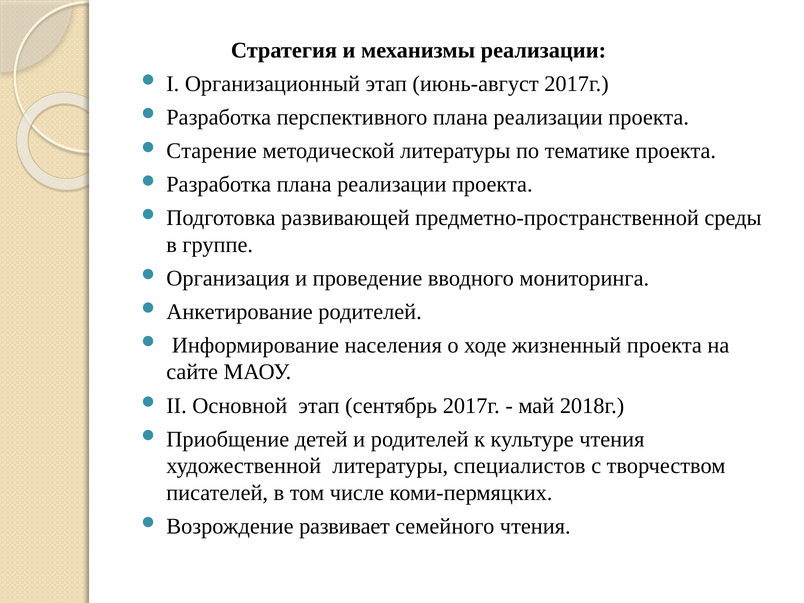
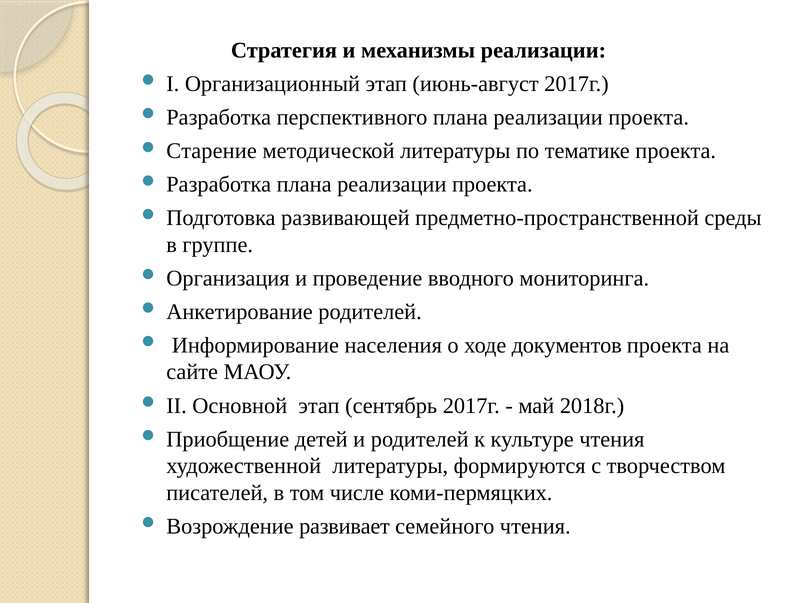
жизненный: жизненный -> документов (567, 345)
специалистов: специалистов -> формируются (520, 466)
